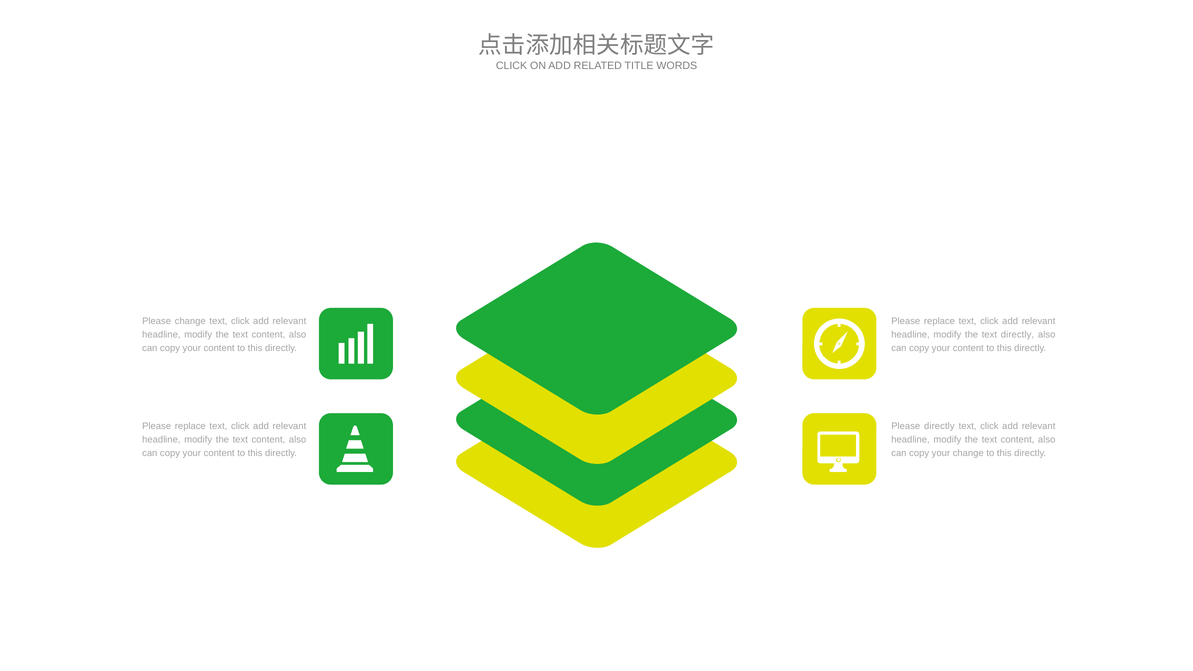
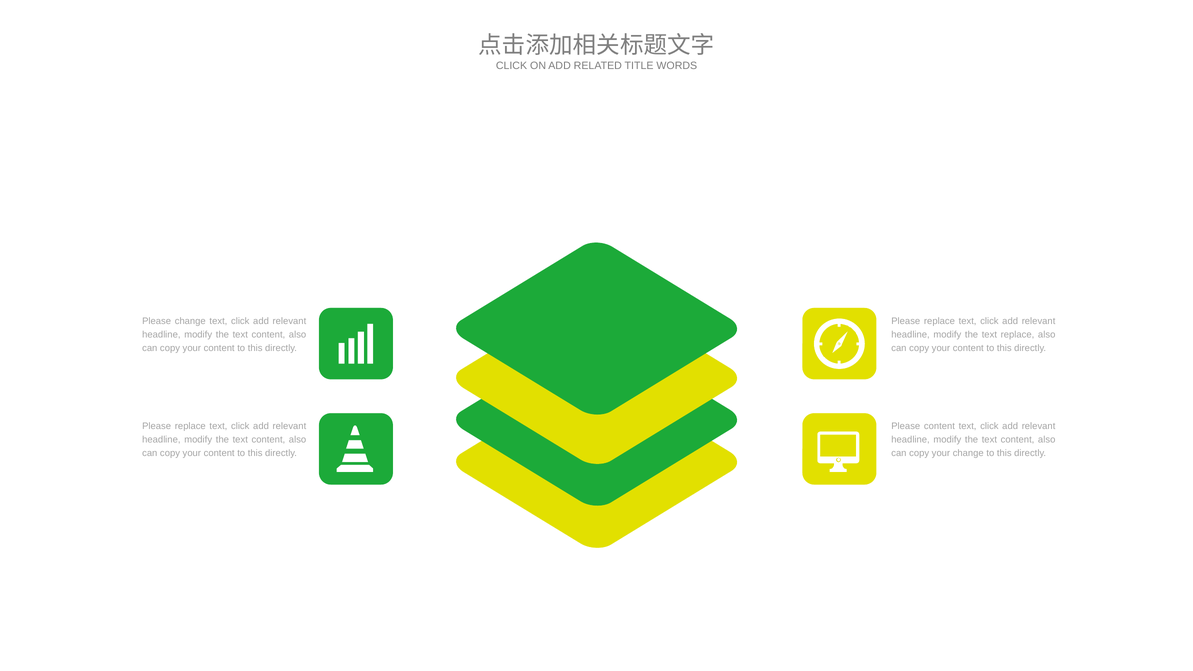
text directly: directly -> replace (1017, 334)
Please directly: directly -> content (939, 426)
